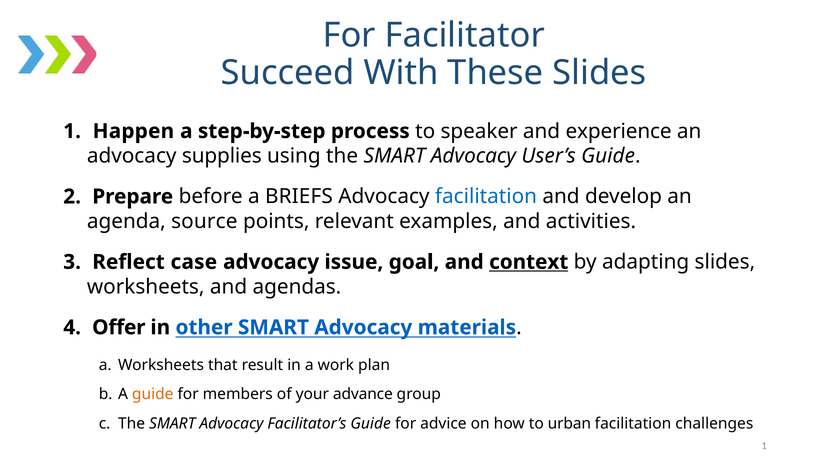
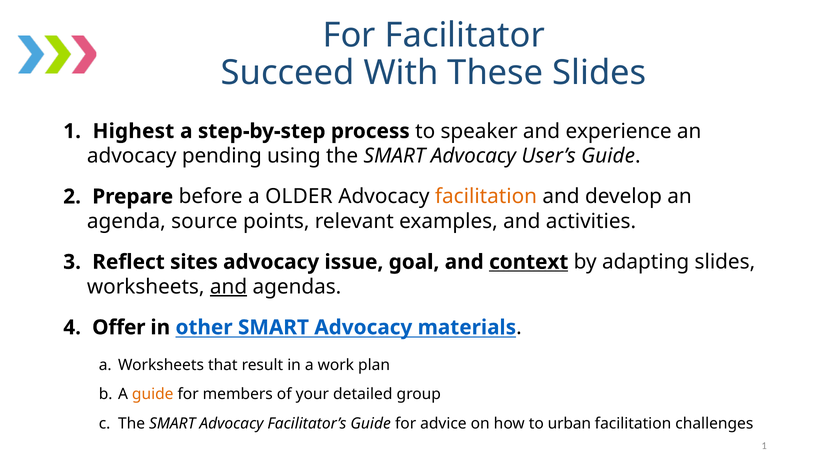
Happen: Happen -> Highest (133, 131)
supplies: supplies -> pending (222, 156)
BRIEFS: BRIEFS -> OLDER (299, 197)
facilitation colour: blue -> orange (486, 197)
case: case -> sites (194, 262)
and underline: none -> present (229, 287)
advance: advance -> detailed (363, 394)
